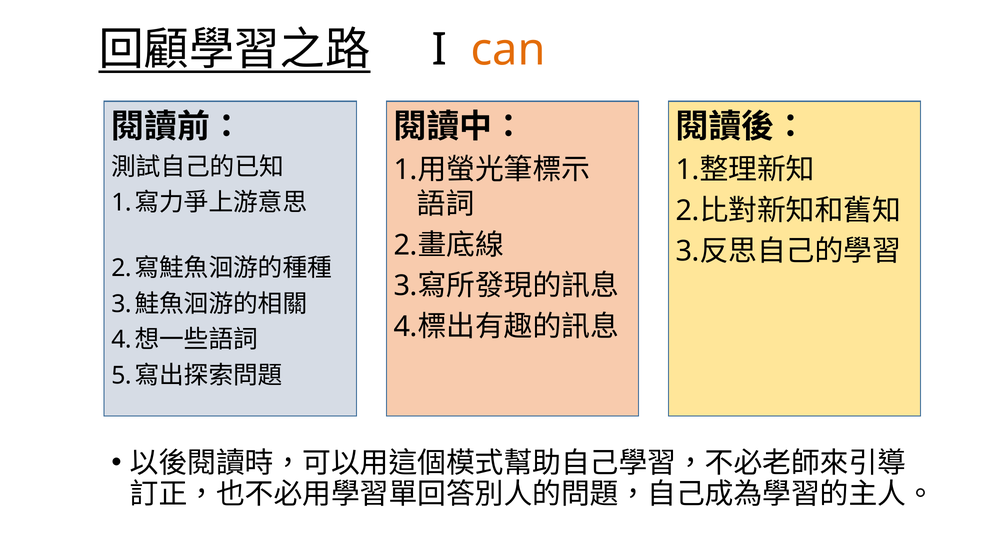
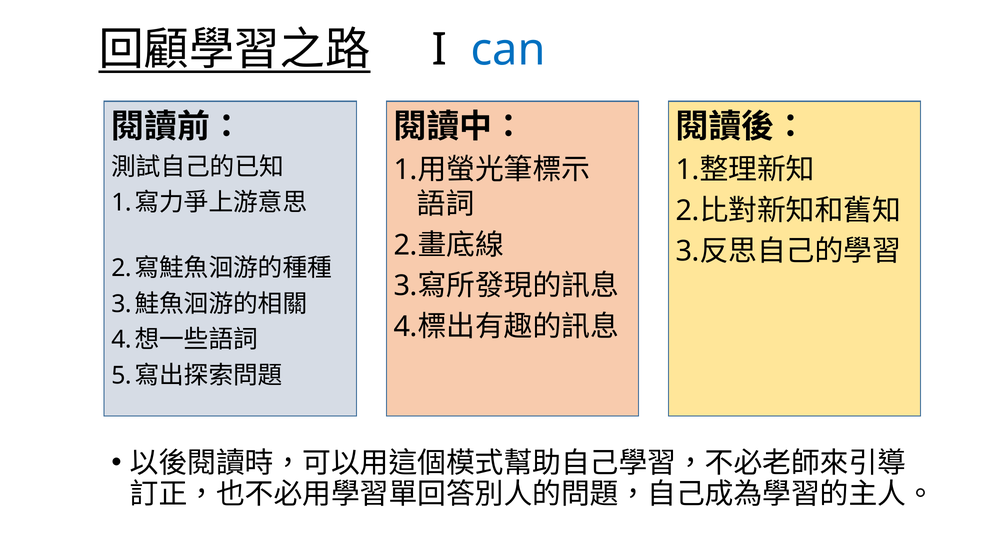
can colour: orange -> blue (508, 50)
